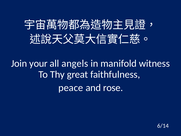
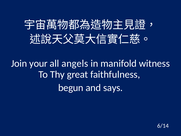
peace: peace -> begun (71, 88)
rose: rose -> says (113, 88)
